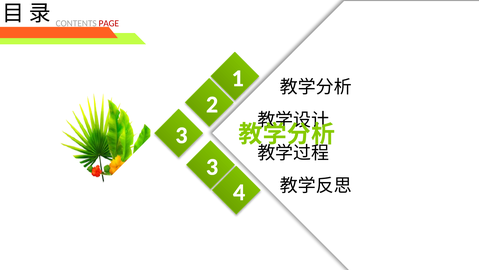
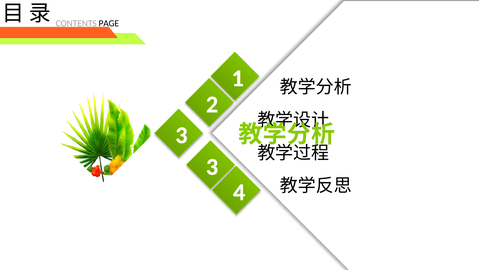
PAGE colour: red -> black (109, 23)
